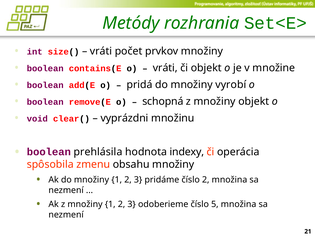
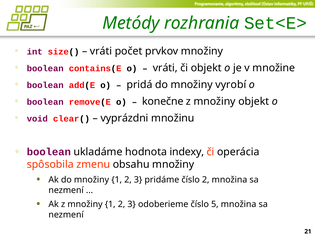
schopná: schopná -> konečne (163, 102)
prehlásila: prehlásila -> ukladáme (98, 152)
